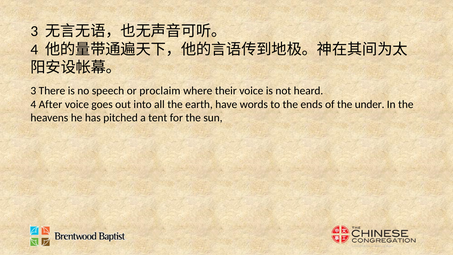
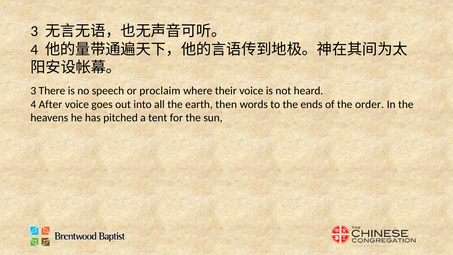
have: have -> then (226, 104)
under: under -> order (370, 104)
